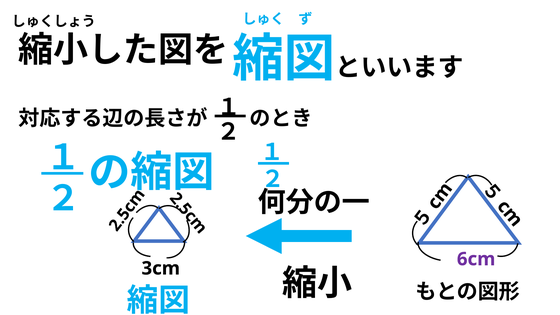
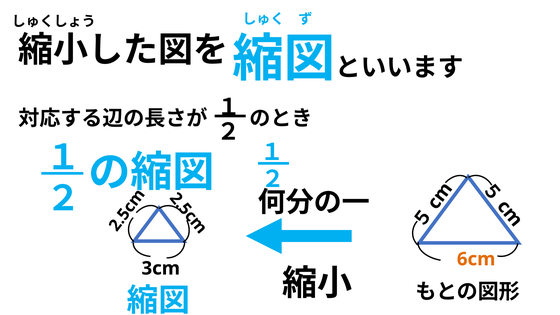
6cm colour: purple -> orange (476, 259)
